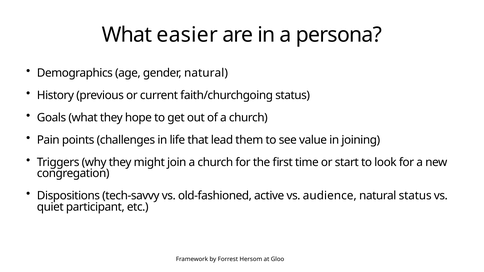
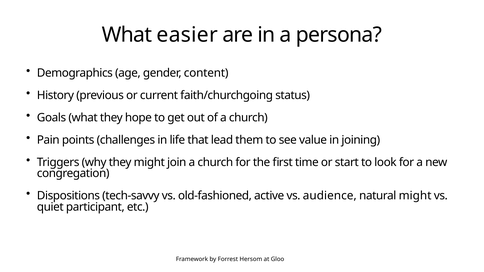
gender natural: natural -> content (206, 73)
natural status: status -> might (415, 196)
